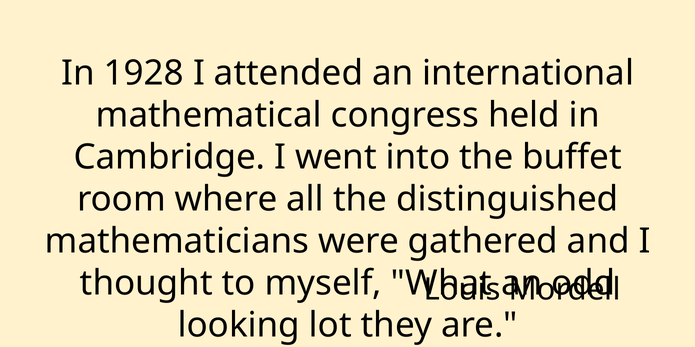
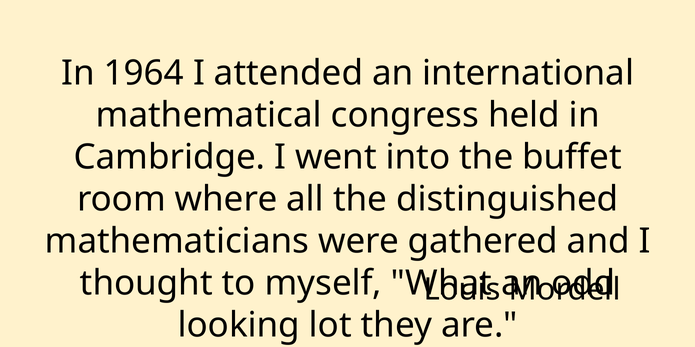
1928: 1928 -> 1964 (144, 74)
